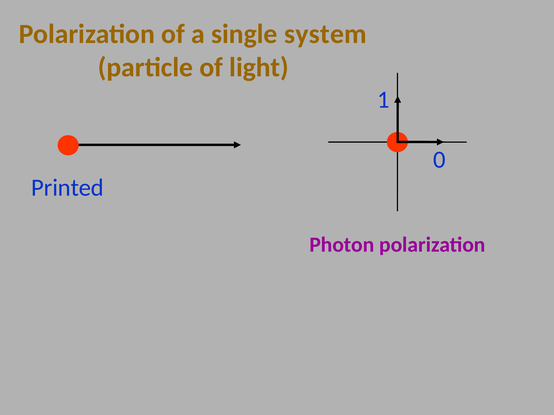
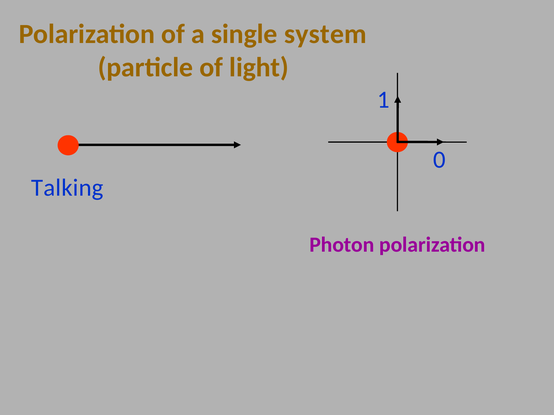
Printed: Printed -> Talking (67, 188)
